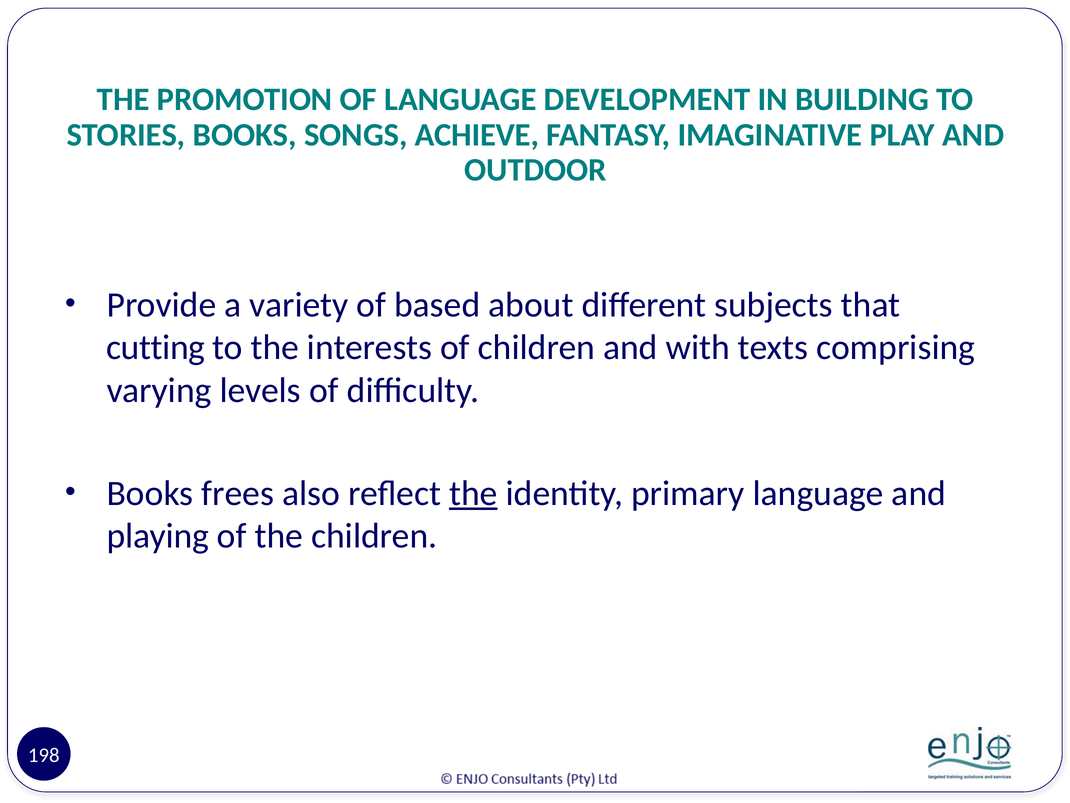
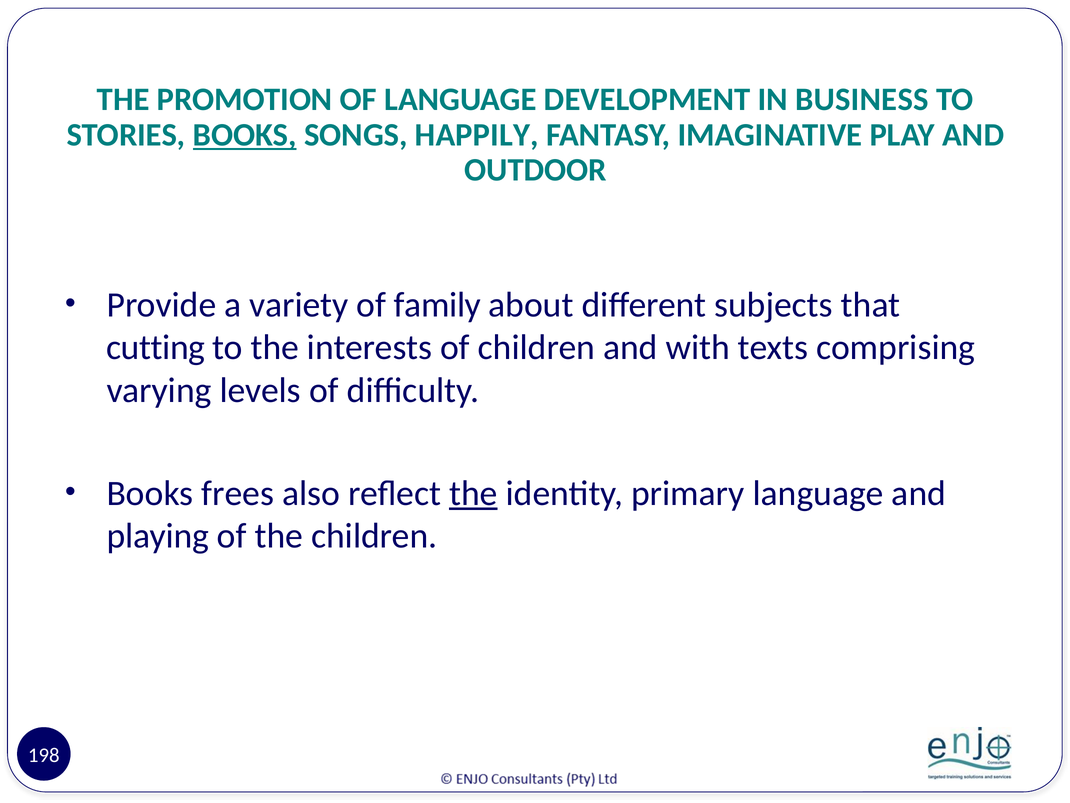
BUILDING: BUILDING -> BUSINESS (862, 99)
BOOKS underline: none -> present (245, 135)
ACHIEVE: ACHIEVE -> HAPPILY (477, 135)
based: based -> family (437, 305)
